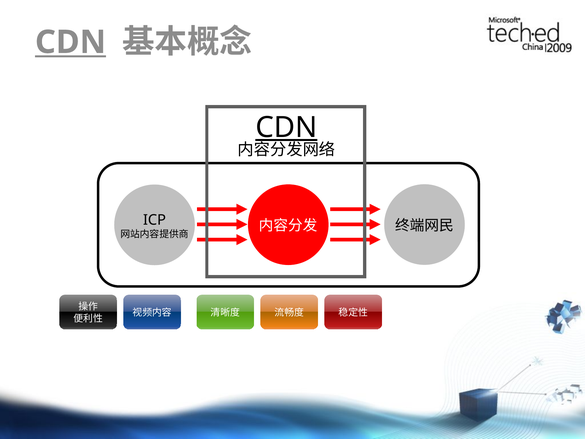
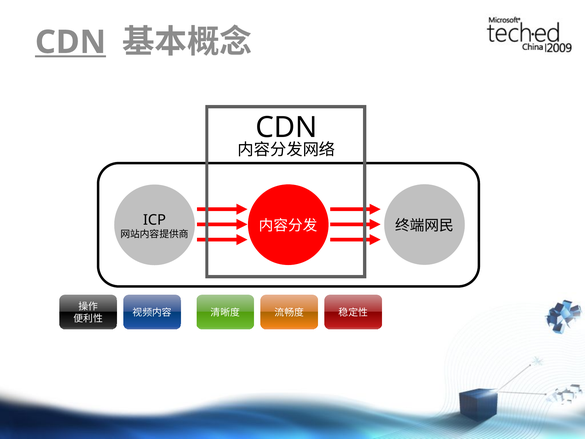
CDN underline: present -> none (286, 127)
